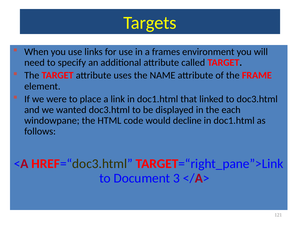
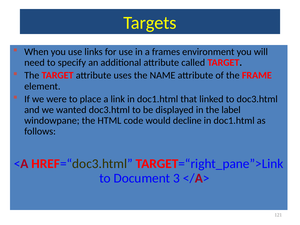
each: each -> label (231, 110)
